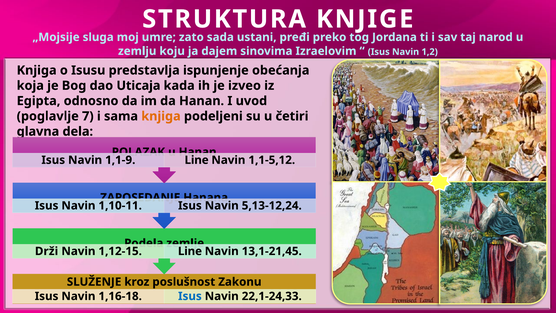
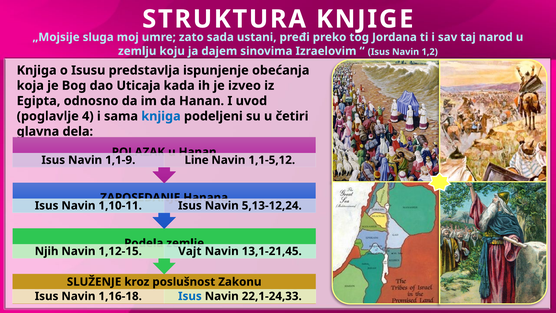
7: 7 -> 4 (88, 116)
knjiga colour: orange -> blue (161, 116)
Drži: Drži -> Njih (47, 251)
Line: Line -> Vajt (190, 251)
